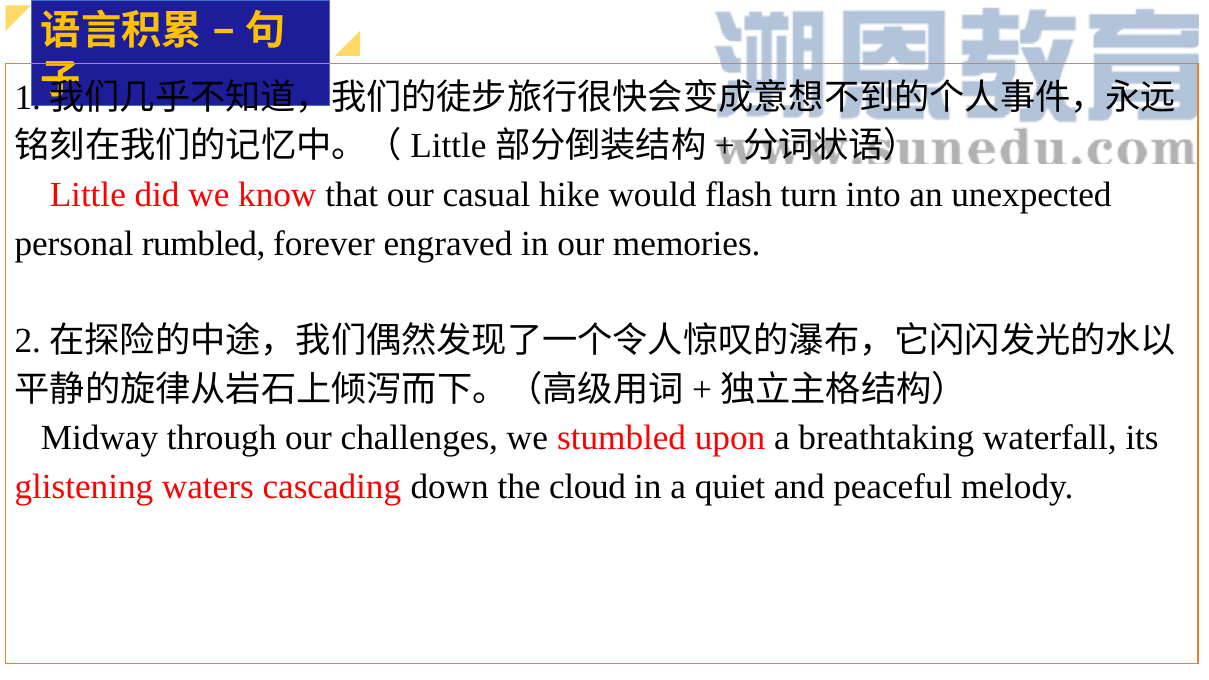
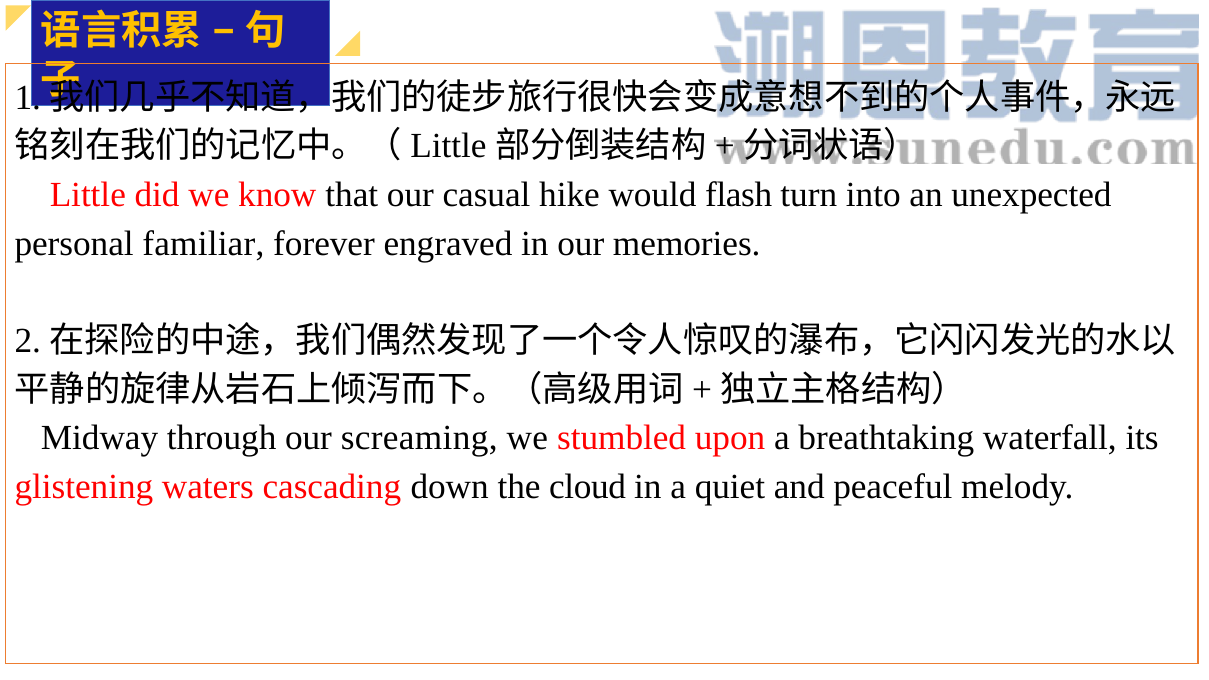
rumbled: rumbled -> familiar (203, 244)
challenges: challenges -> screaming (419, 438)
